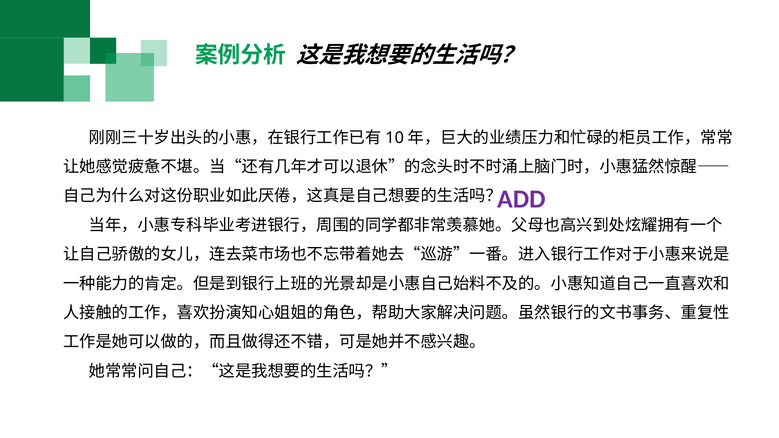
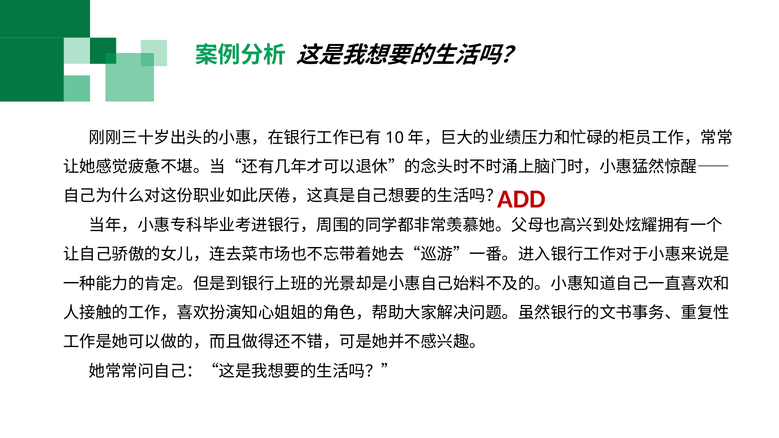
ADD colour: purple -> red (521, 199)
